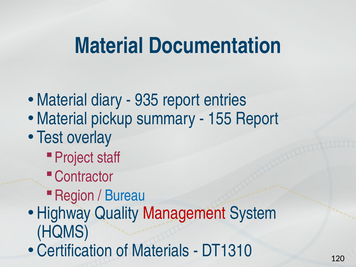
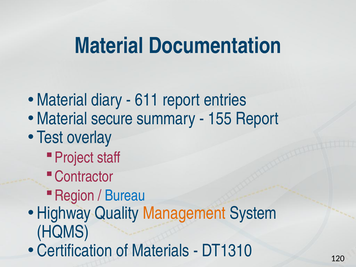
935: 935 -> 611 (147, 100)
pickup: pickup -> secure (112, 119)
Management colour: red -> orange (184, 213)
